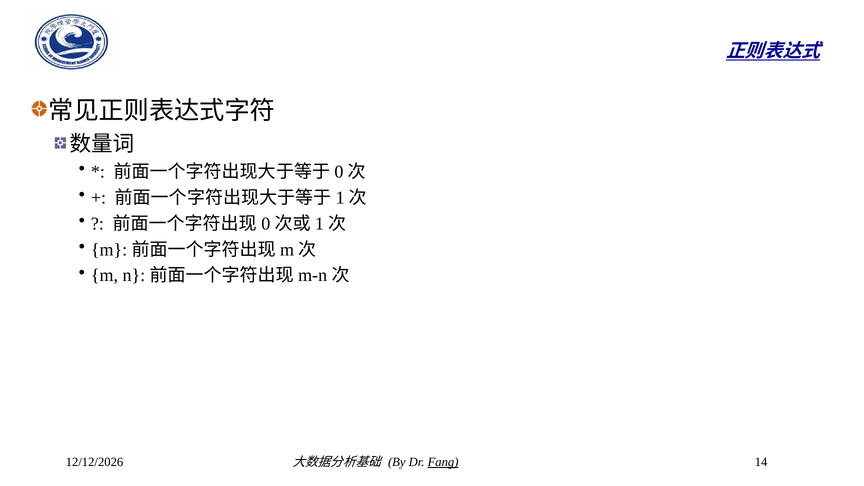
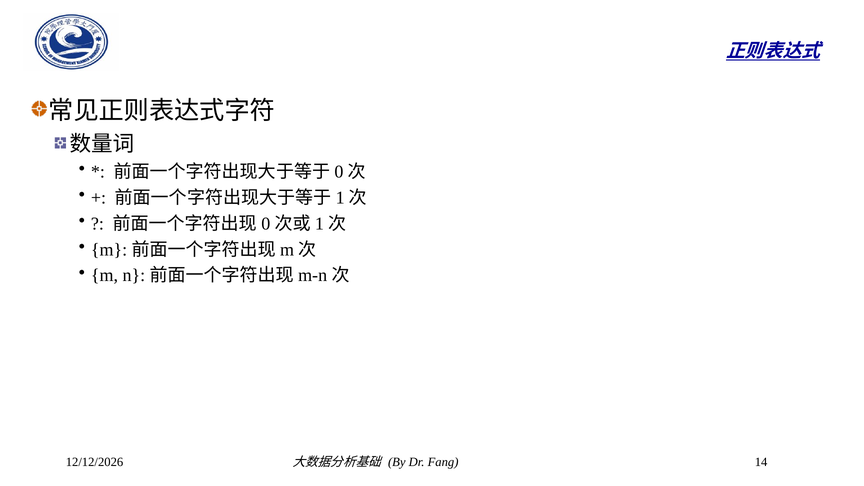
Fang underline: present -> none (443, 462)
